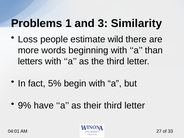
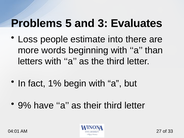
1: 1 -> 5 (68, 23)
Similarity: Similarity -> Evaluates (137, 23)
wild: wild -> into (115, 39)
5%: 5% -> 1% (55, 83)
